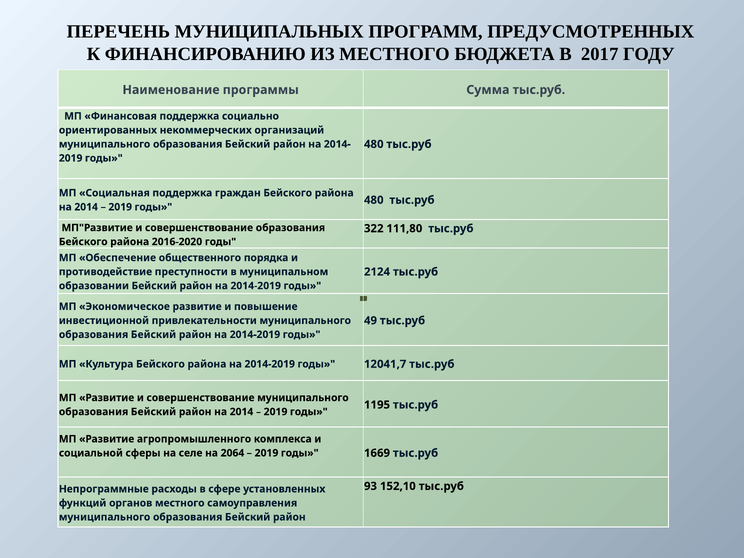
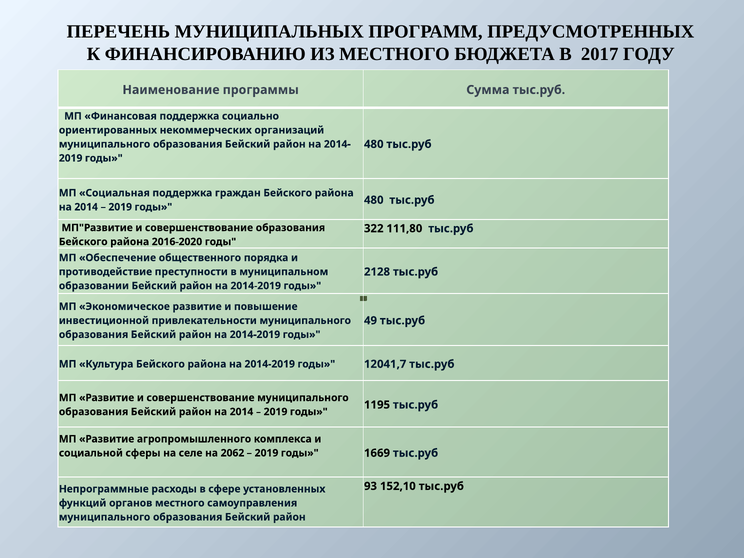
2124: 2124 -> 2128 (377, 272)
2064: 2064 -> 2062 (232, 453)
